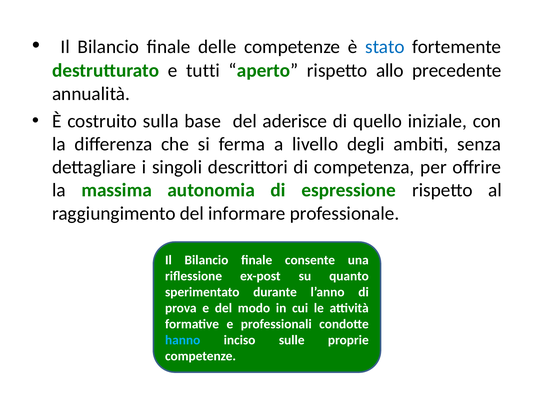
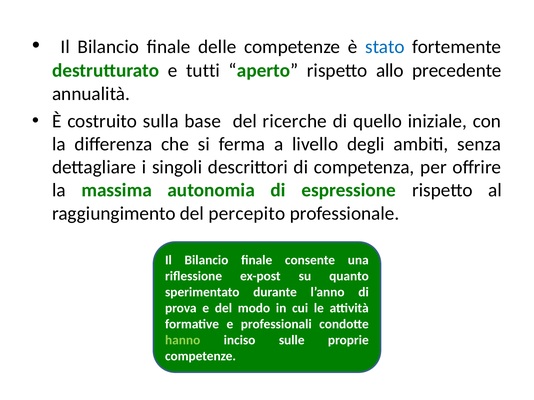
aderisce: aderisce -> ricerche (295, 121)
informare: informare -> percepito (247, 214)
hanno colour: light blue -> light green (183, 340)
